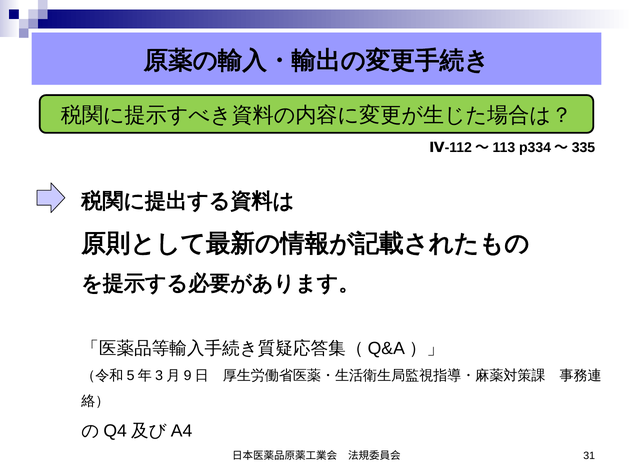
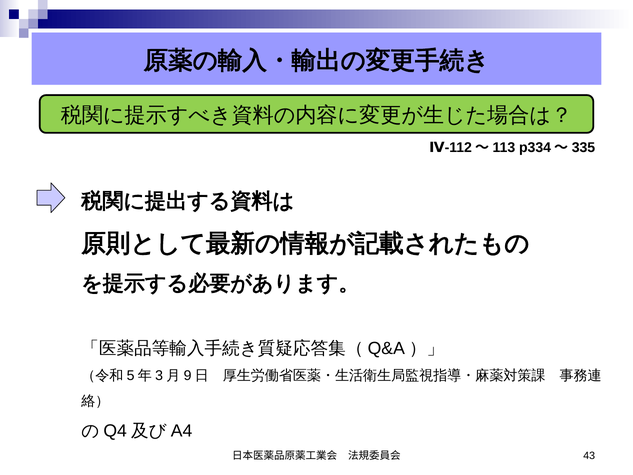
31: 31 -> 43 (589, 455)
